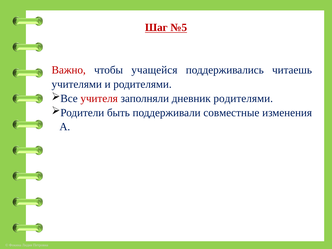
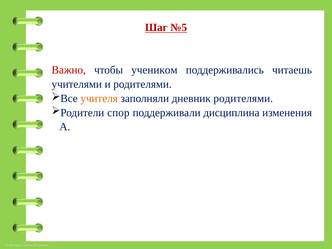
учащейся: учащейся -> учеником (154, 70)
учителя colour: red -> orange (99, 98)
быть: быть -> спор (118, 113)
совместные: совместные -> дисциплина (231, 113)
